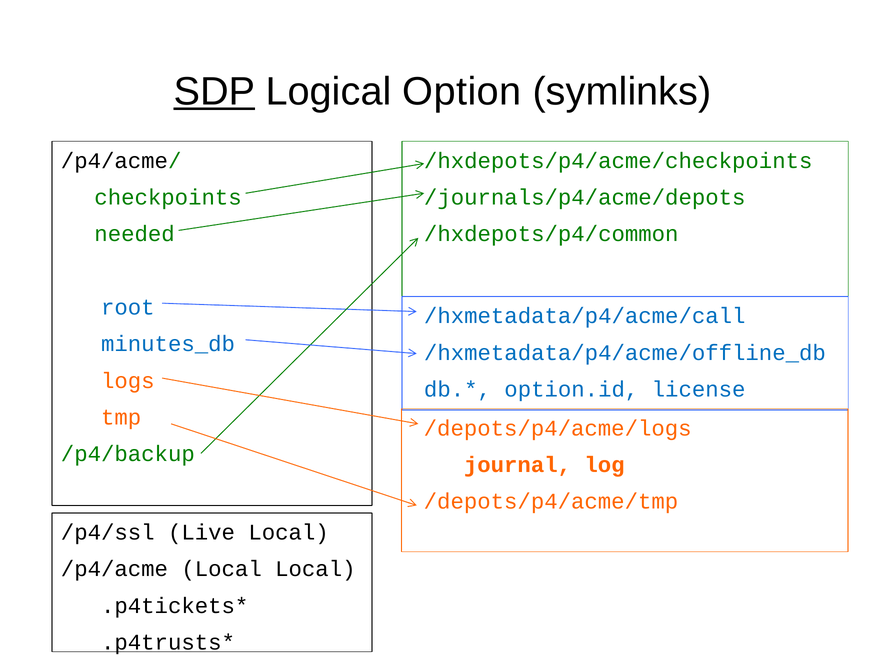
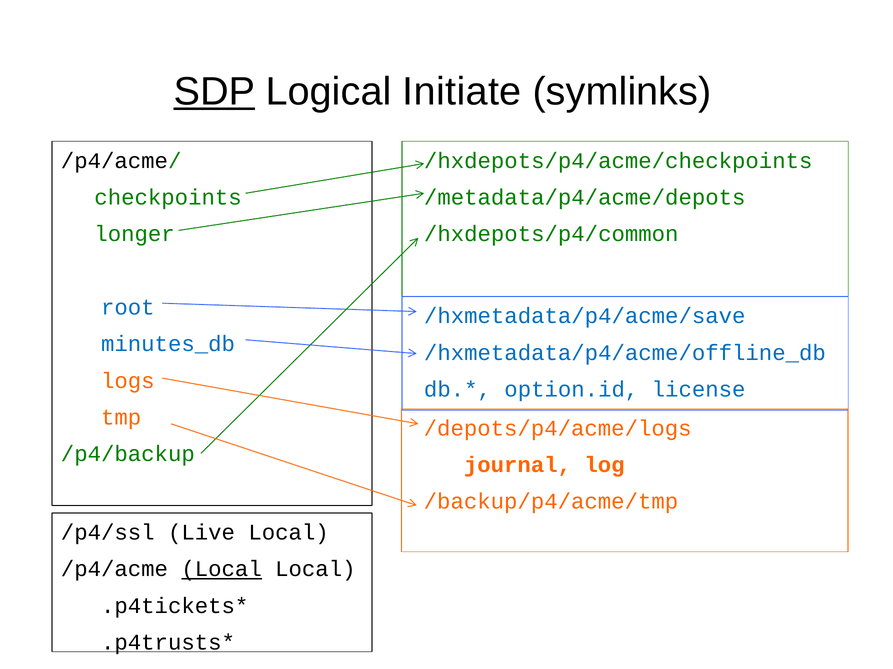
Option: Option -> Initiate (462, 92)
/journals/p4/acme/depots: /journals/p4/acme/depots -> /metadata/p4/acme/depots (585, 198)
needed: needed -> longer (135, 234)
/hxmetadata/p4/acme/call: /hxmetadata/p4/acme/call -> /hxmetadata/p4/acme/save (585, 316)
/depots/p4/acme/tmp: /depots/p4/acme/tmp -> /backup/p4/acme/tmp (551, 502)
Local underline: none -> present (222, 570)
